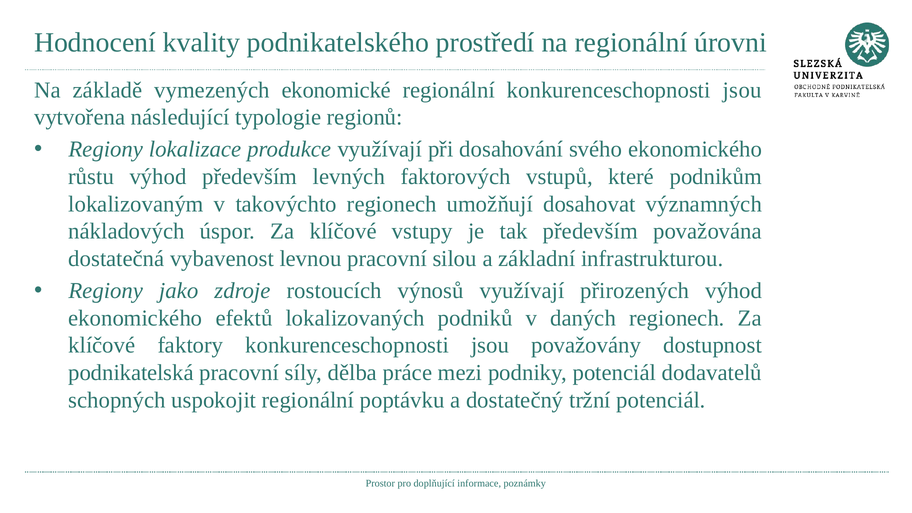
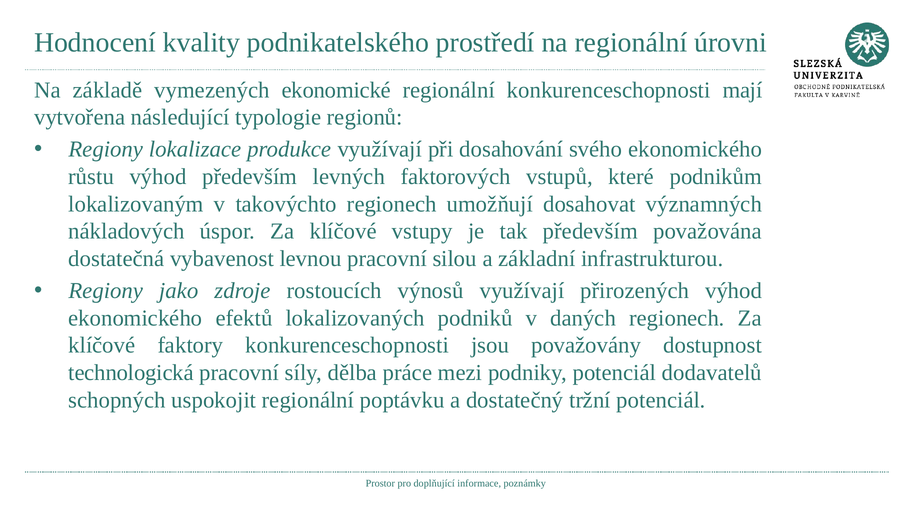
regionální konkurenceschopnosti jsou: jsou -> mají (742, 90)
podnikatelská: podnikatelská -> technologická (131, 373)
